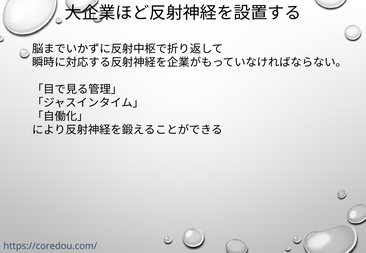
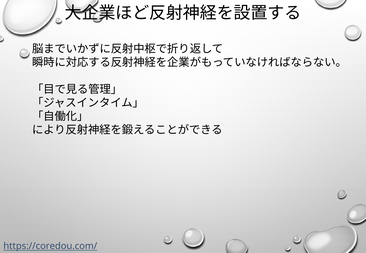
https://coredou.com/ underline: none -> present (50, 247)
